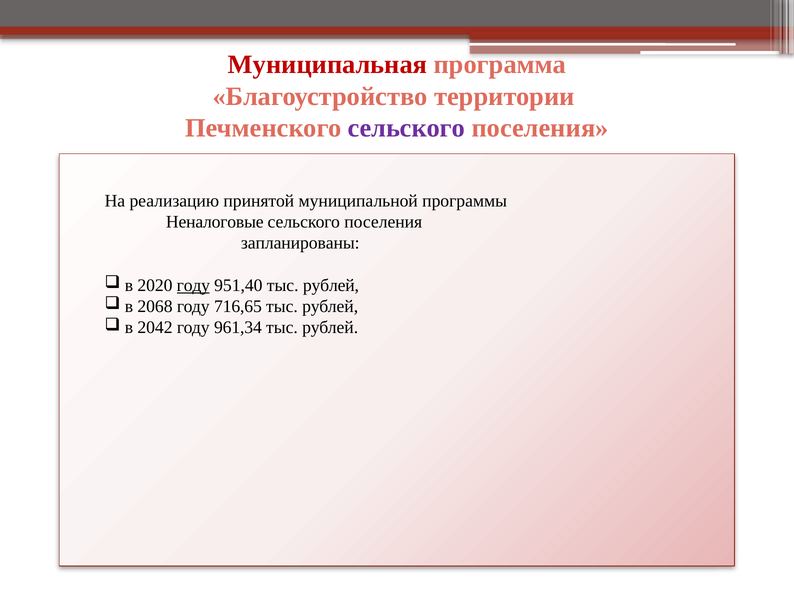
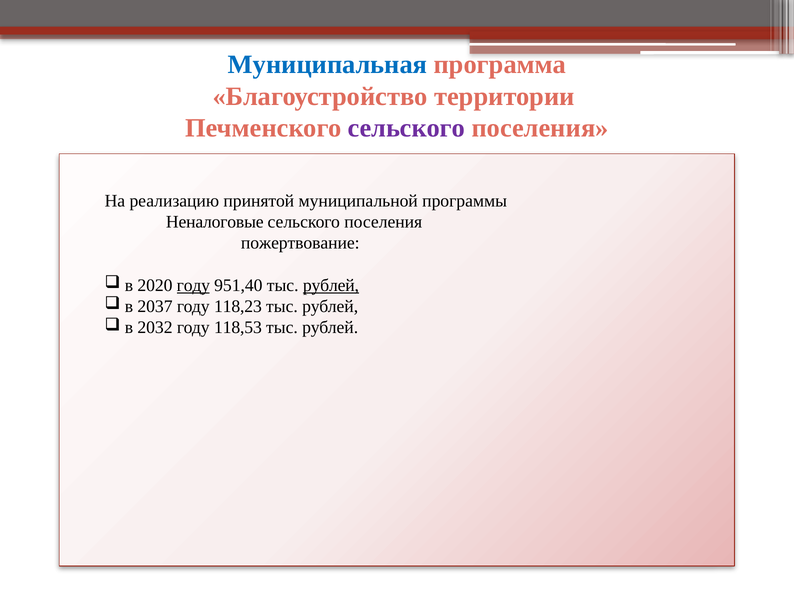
Муниципальная colour: red -> blue (328, 65)
запланированы: запланированы -> пожертвование (300, 243)
рублей underline: none -> present (331, 286)
2068: 2068 -> 2037 (155, 307)
716,65: 716,65 -> 118,23 (238, 307)
2042: 2042 -> 2032 (155, 328)
961,34: 961,34 -> 118,53 (238, 328)
